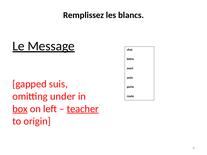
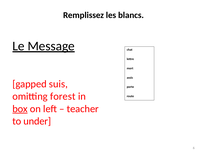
under: under -> forest (63, 97)
teacher underline: present -> none (83, 109)
origin: origin -> under (37, 121)
